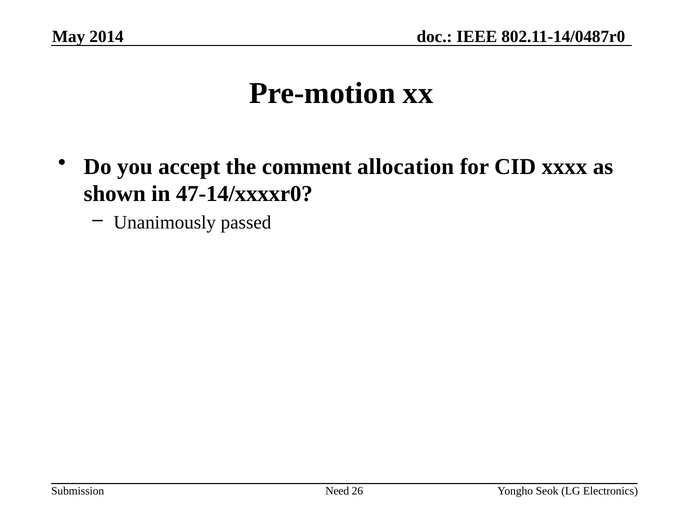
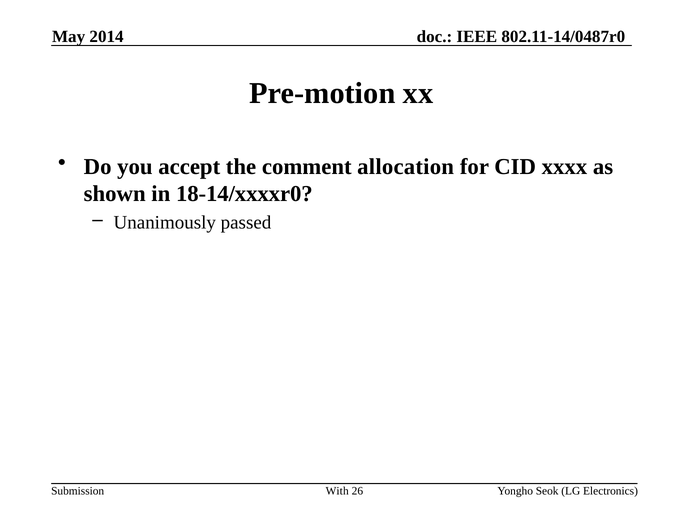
47-14/xxxxr0: 47-14/xxxxr0 -> 18-14/xxxxr0 (244, 194)
Need: Need -> With (337, 491)
